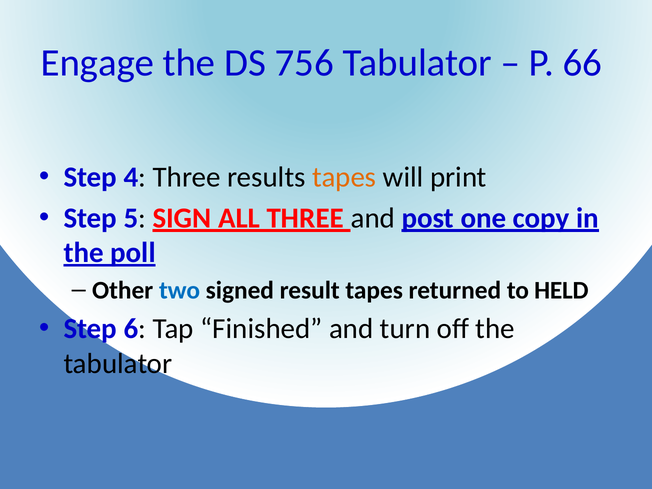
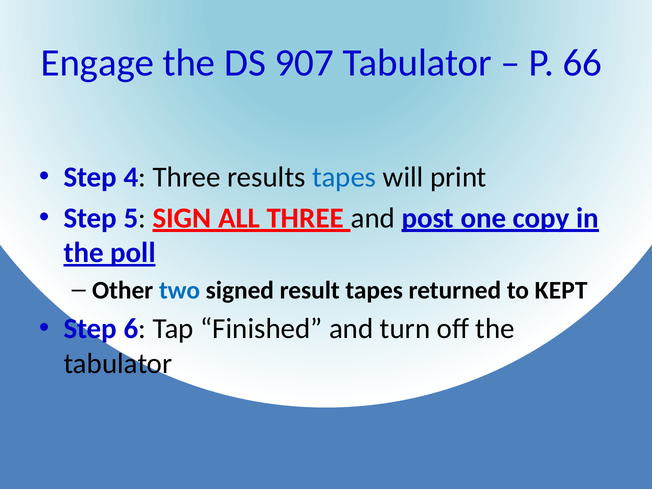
756: 756 -> 907 (304, 63)
tapes colour: orange -> blue (344, 177)
HELD: HELD -> KEPT (561, 290)
